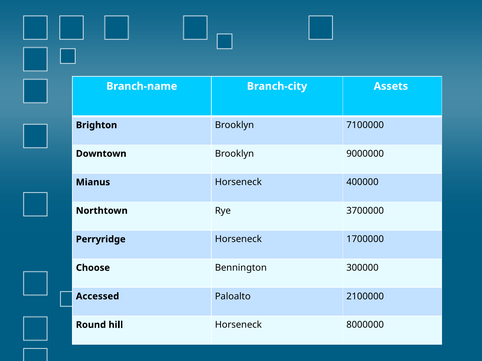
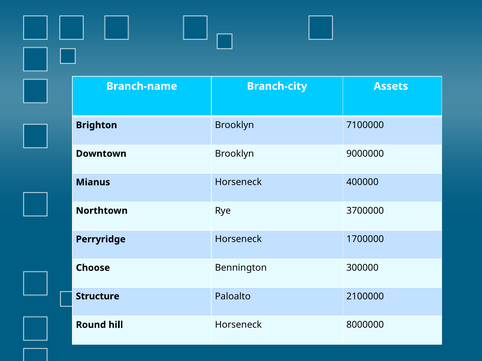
Accessed: Accessed -> Structure (98, 297)
